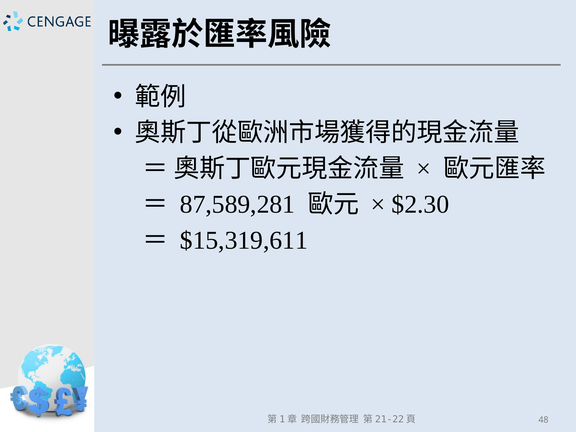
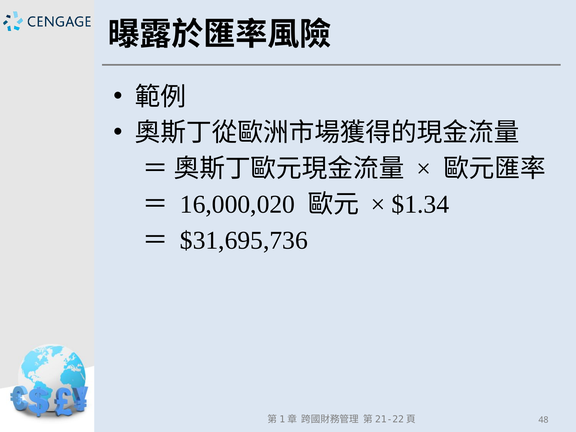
87,589,281: 87,589,281 -> 16,000,020 (238, 204)
$2.30: $2.30 -> $1.34 (420, 204)
$15,319,611: $15,319,611 -> $31,695,736 (244, 240)
